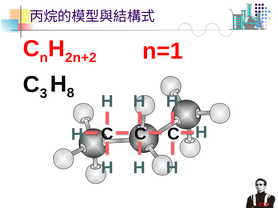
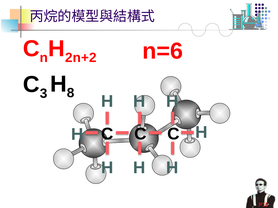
n=1: n=1 -> n=6 (163, 51)
